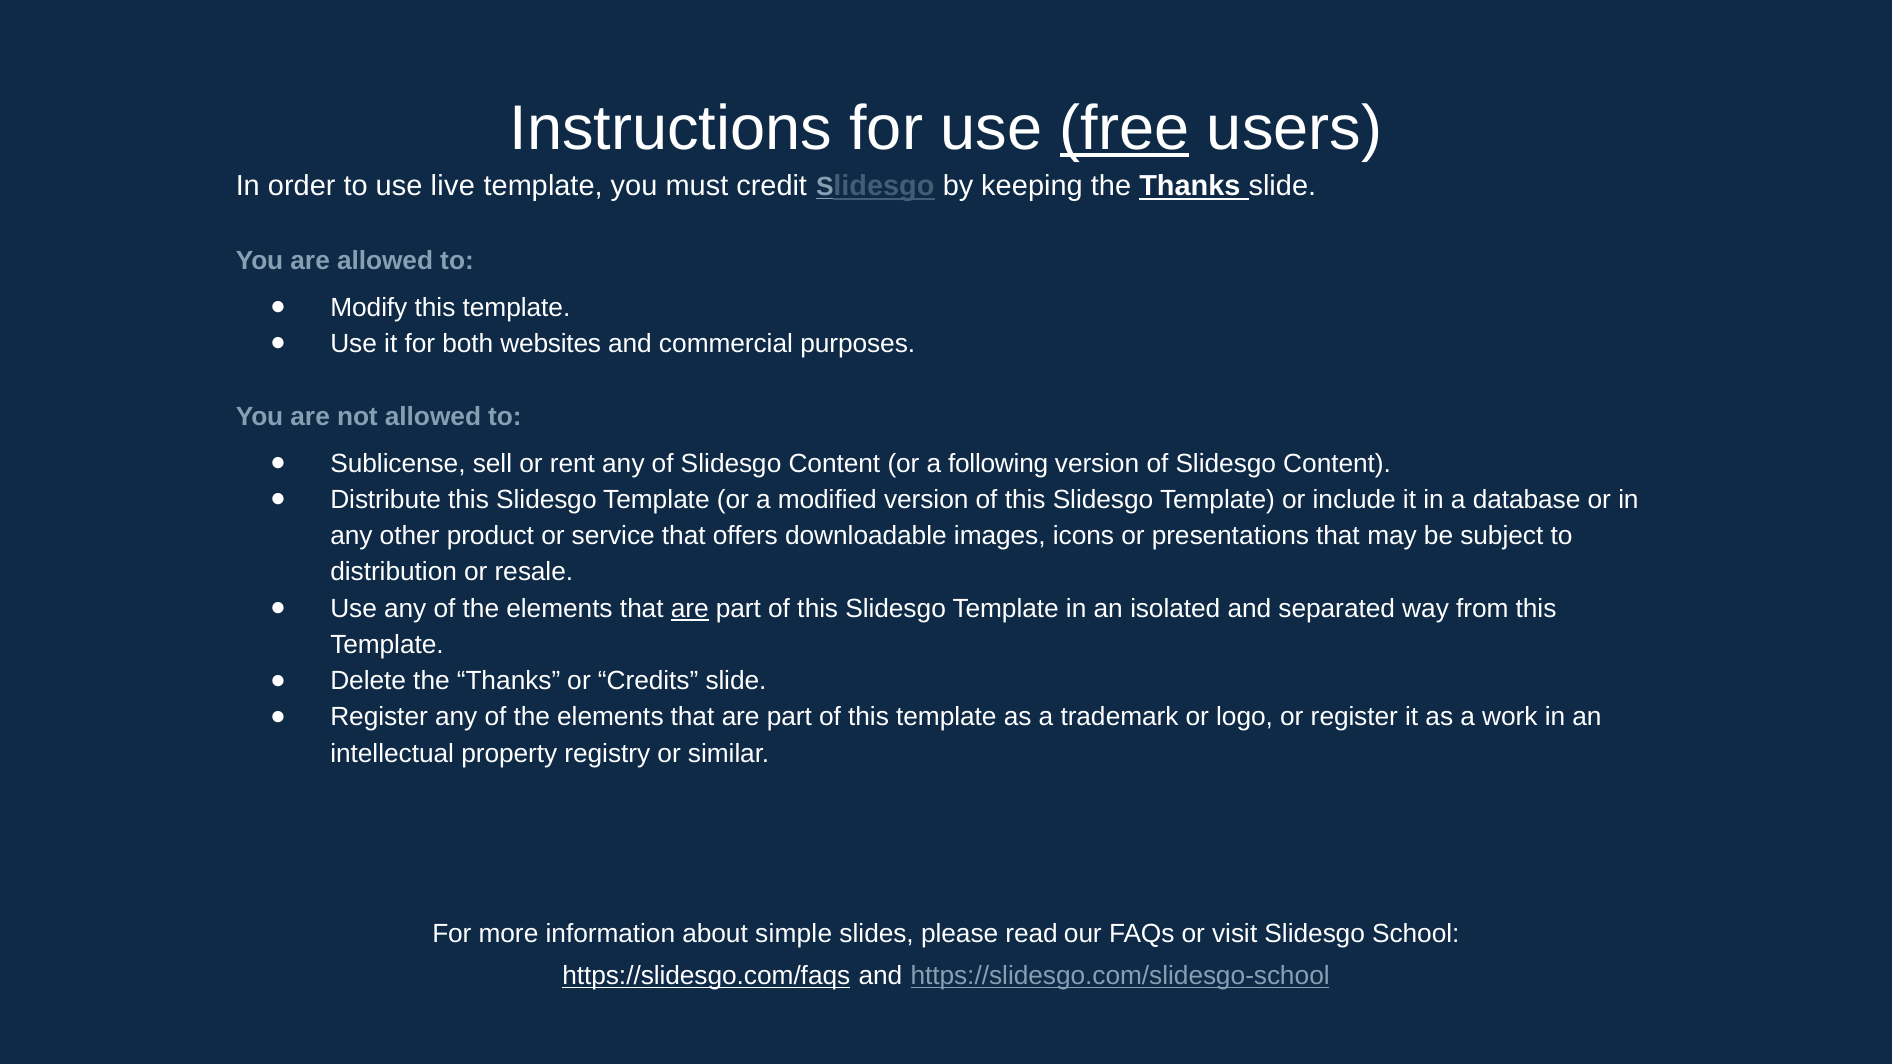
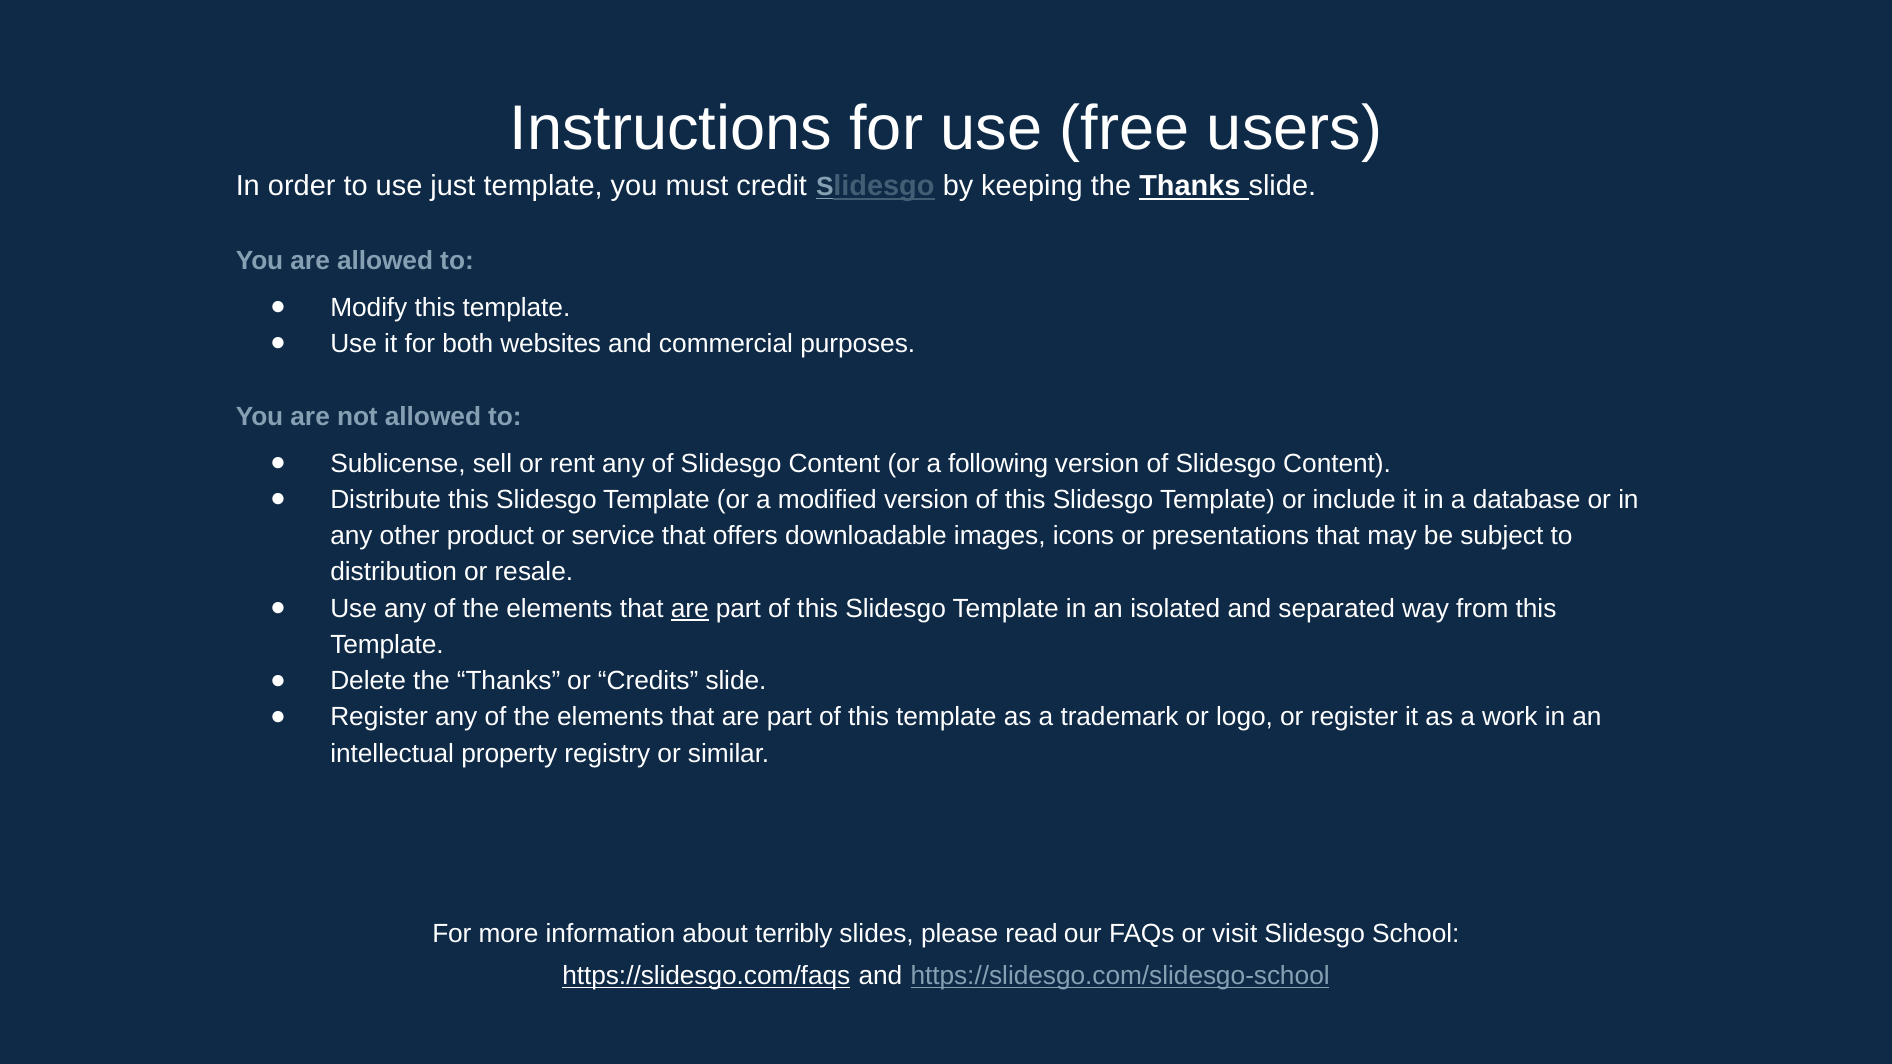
free underline: present -> none (1125, 128)
live: live -> just (453, 186)
simple: simple -> terribly (794, 934)
